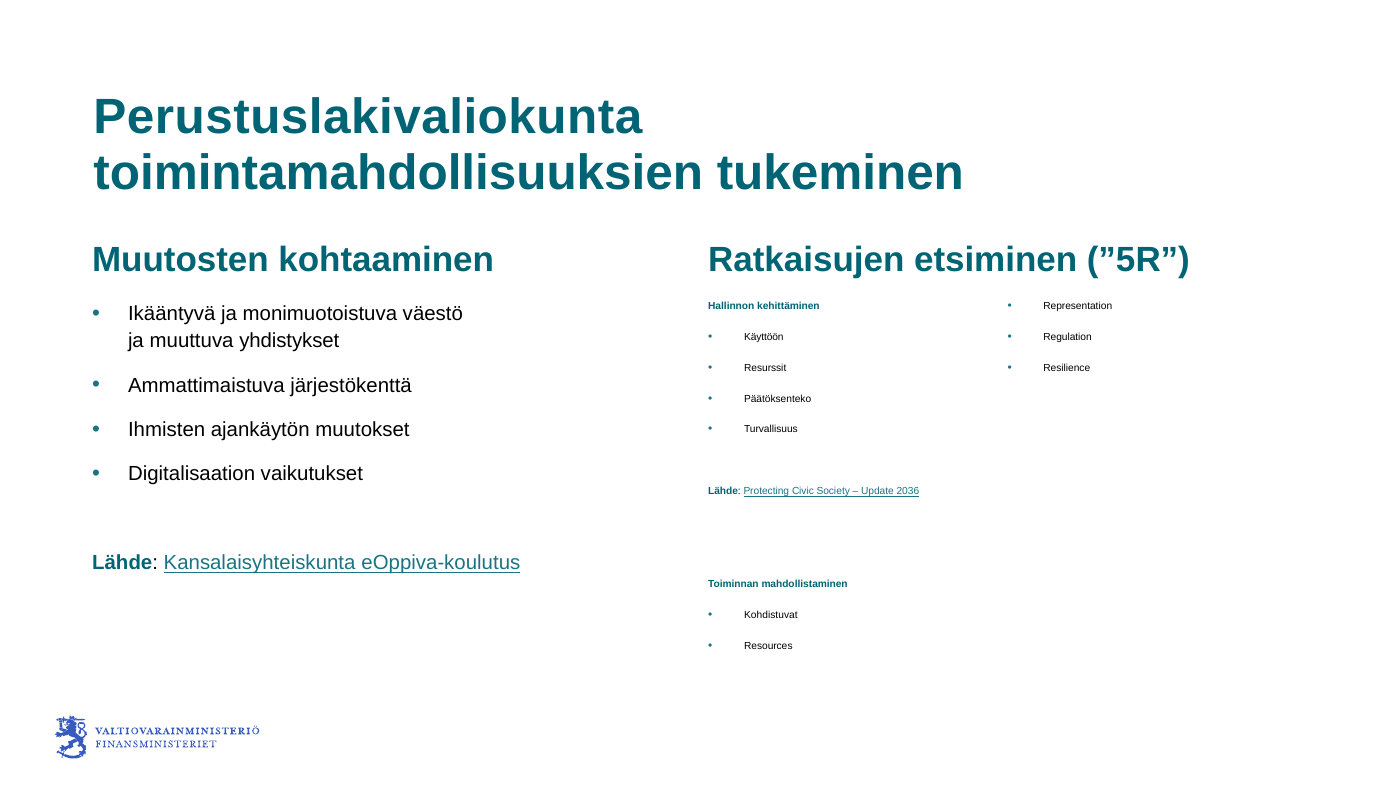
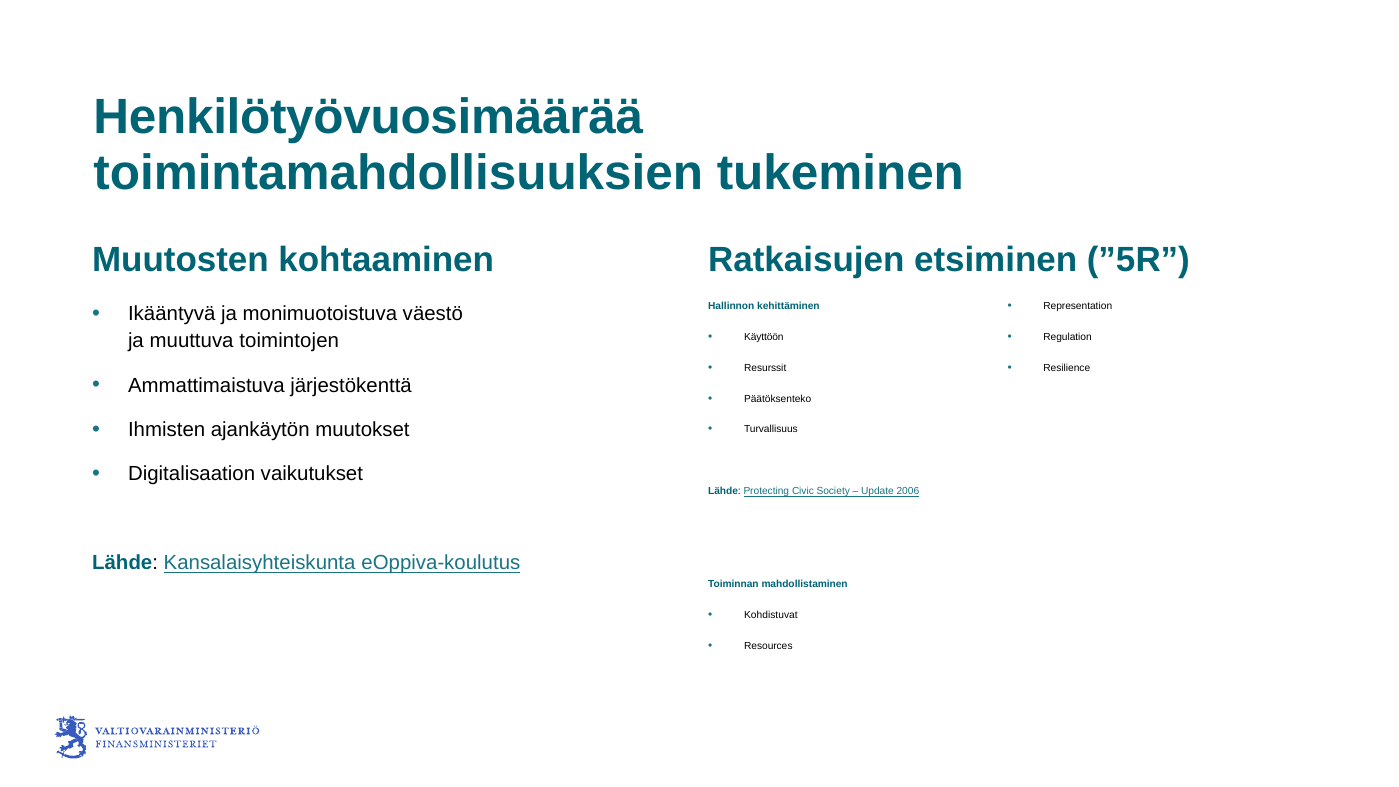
Perustuslakivaliokunta: Perustuslakivaliokunta -> Henkilötyövuosimäärää (368, 117)
yhdistykset: yhdistykset -> toimintojen (289, 341)
2036: 2036 -> 2006 (908, 491)
